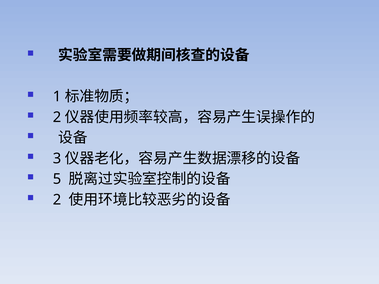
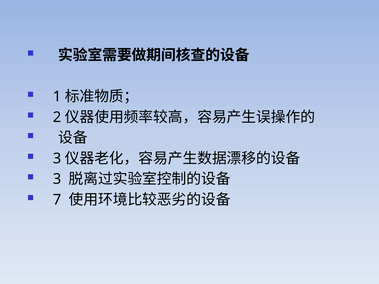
5: 5 -> 3 (57, 179)
2: 2 -> 7 (57, 200)
